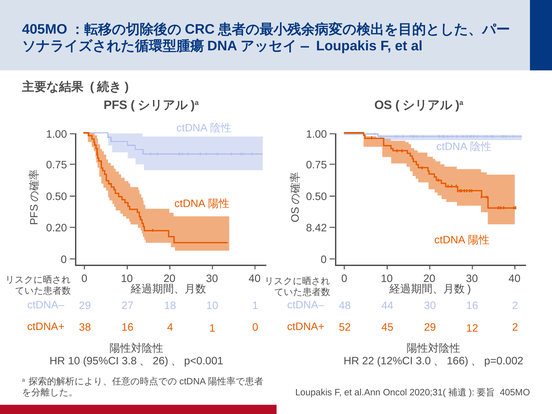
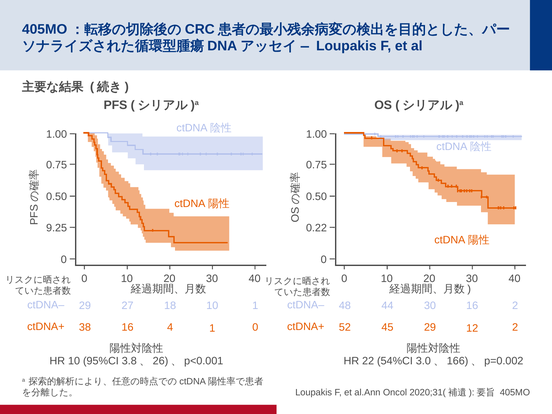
0.20: 0.20 -> 9.25 (57, 228)
8.42: 8.42 -> 0.22 (316, 228)
12%CI: 12%CI -> 54%CI (395, 361)
